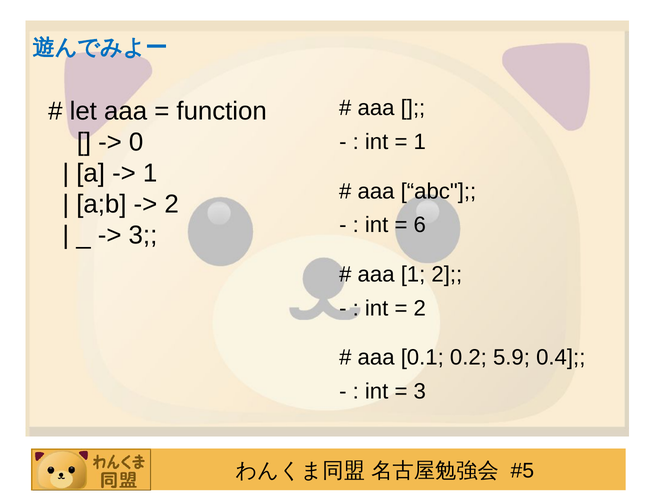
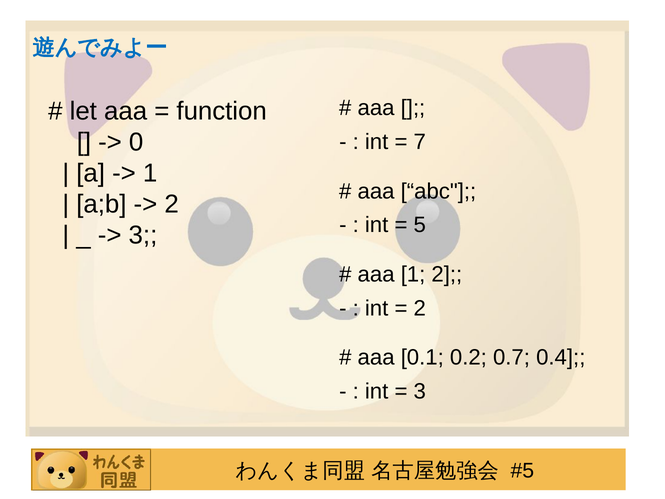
1: 1 -> 7 (420, 142)
6: 6 -> 5 (420, 225)
5.9: 5.9 -> 0.7 (511, 357)
